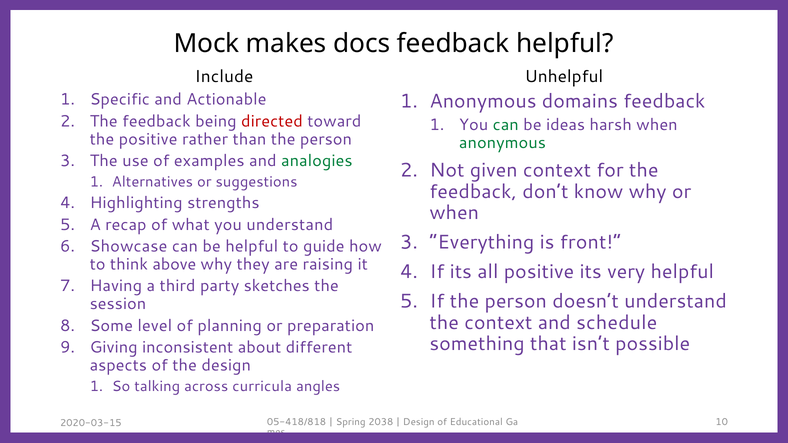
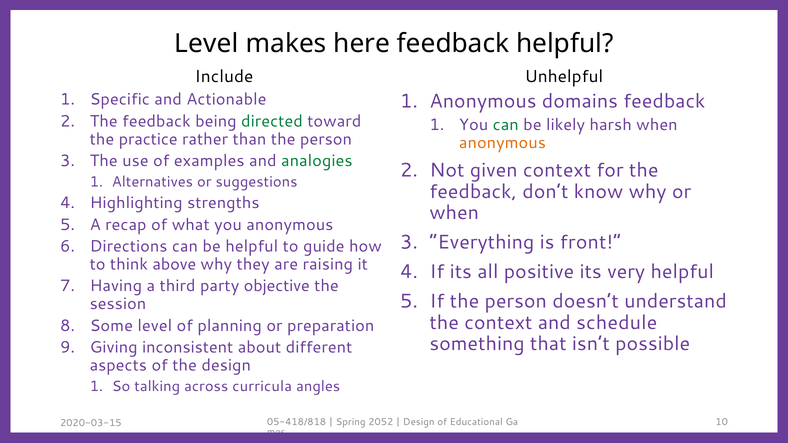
Mock: Mock -> Level (206, 44)
docs: docs -> here (362, 44)
directed colour: red -> green (272, 121)
ideas: ideas -> likely (566, 125)
the positive: positive -> practice (148, 139)
anonymous colour: green -> orange (502, 143)
you understand: understand -> anonymous (290, 225)
Showcase: Showcase -> Directions (129, 247)
sketches: sketches -> objective (277, 286)
2038: 2038 -> 2052 (381, 422)
